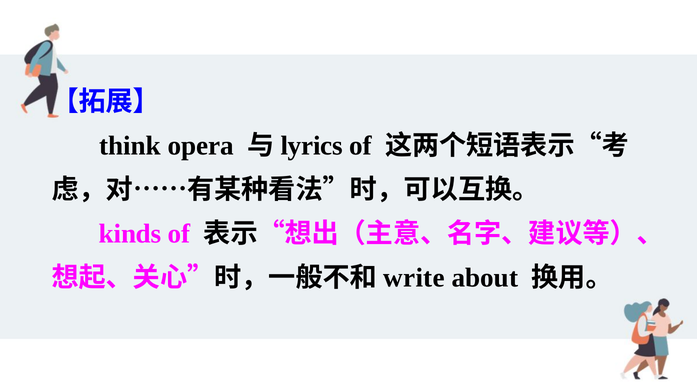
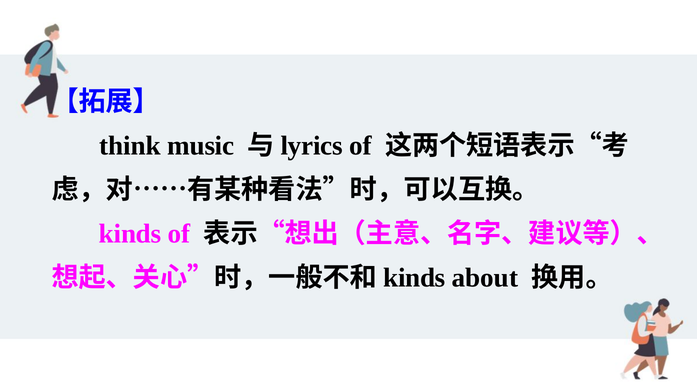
opera: opera -> music (201, 146)
write: write -> kinds (414, 278)
